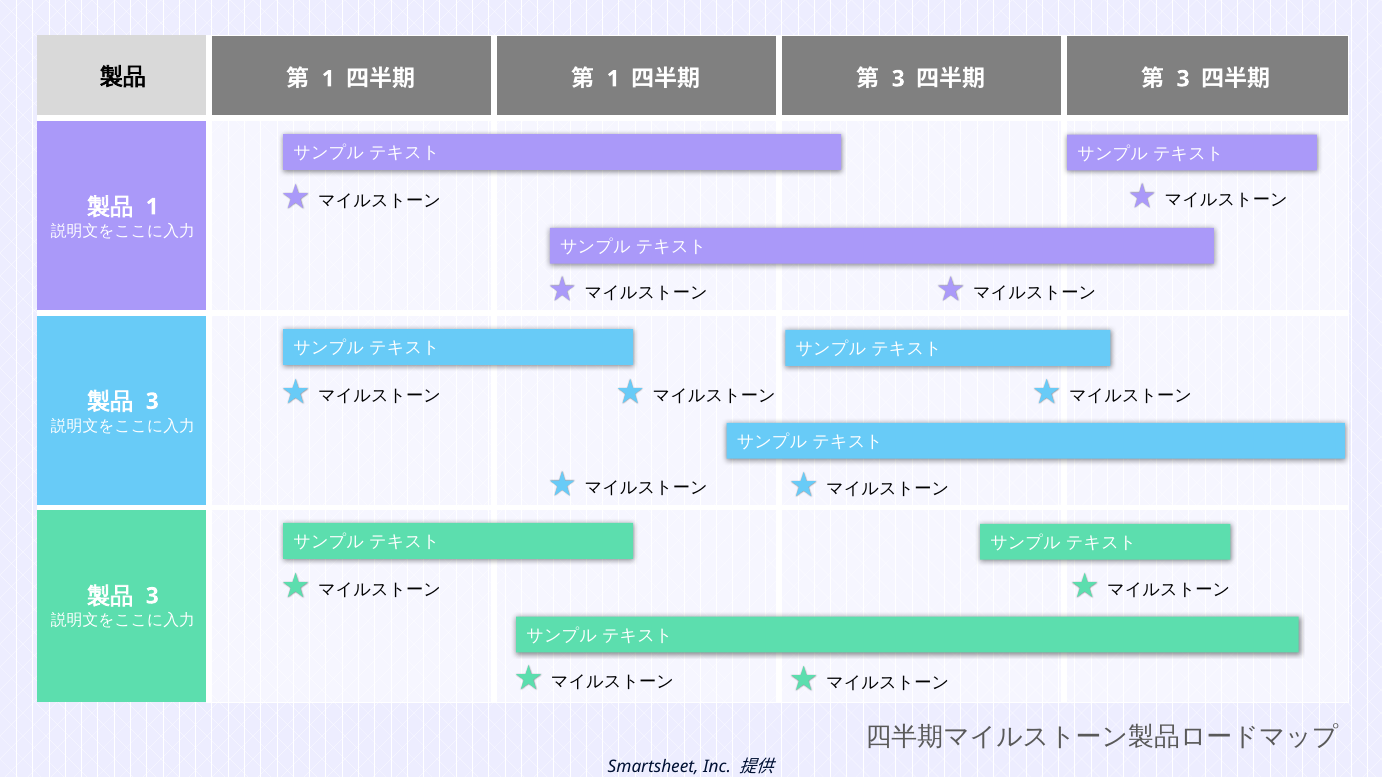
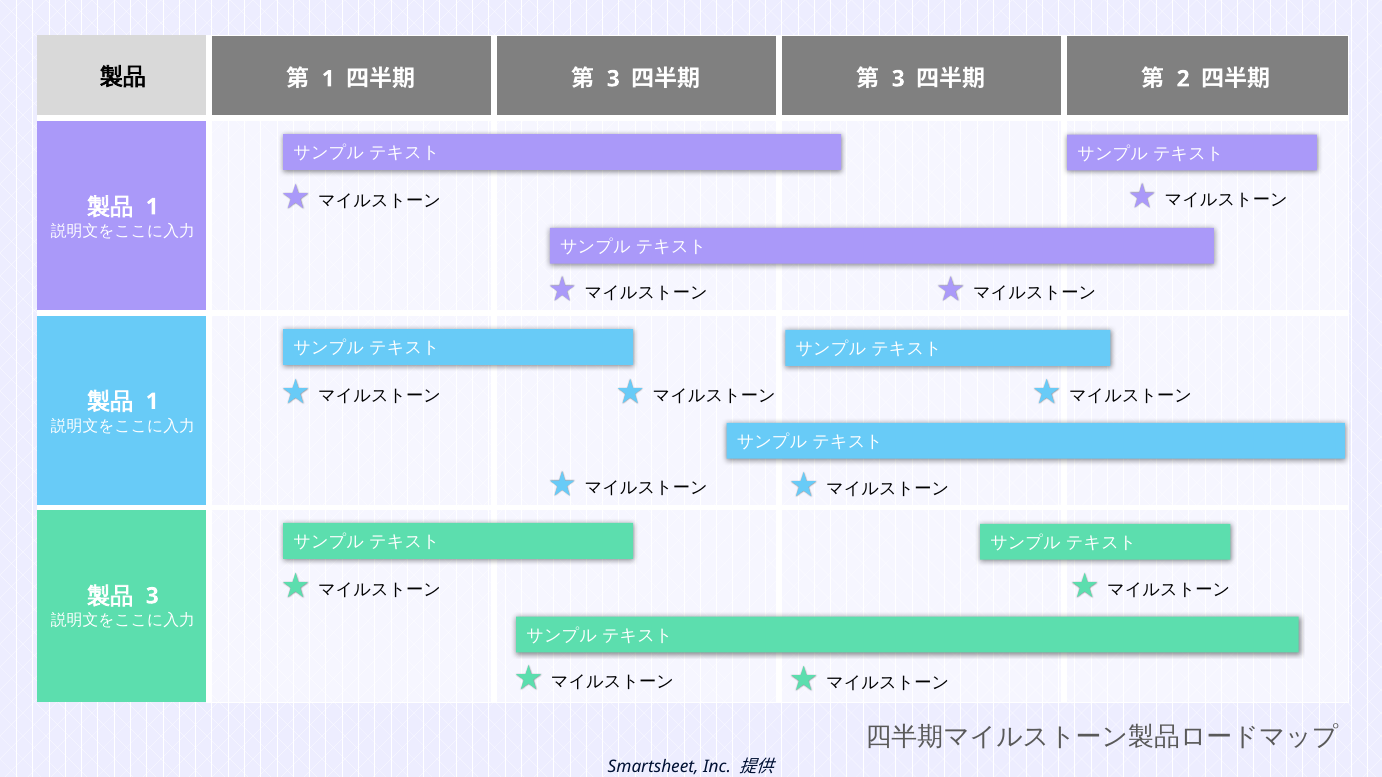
1: 1 -> 3 (613, 79)
3: 3 -> 2 (1183, 79)
3: 3 -> 1 (152, 402)
